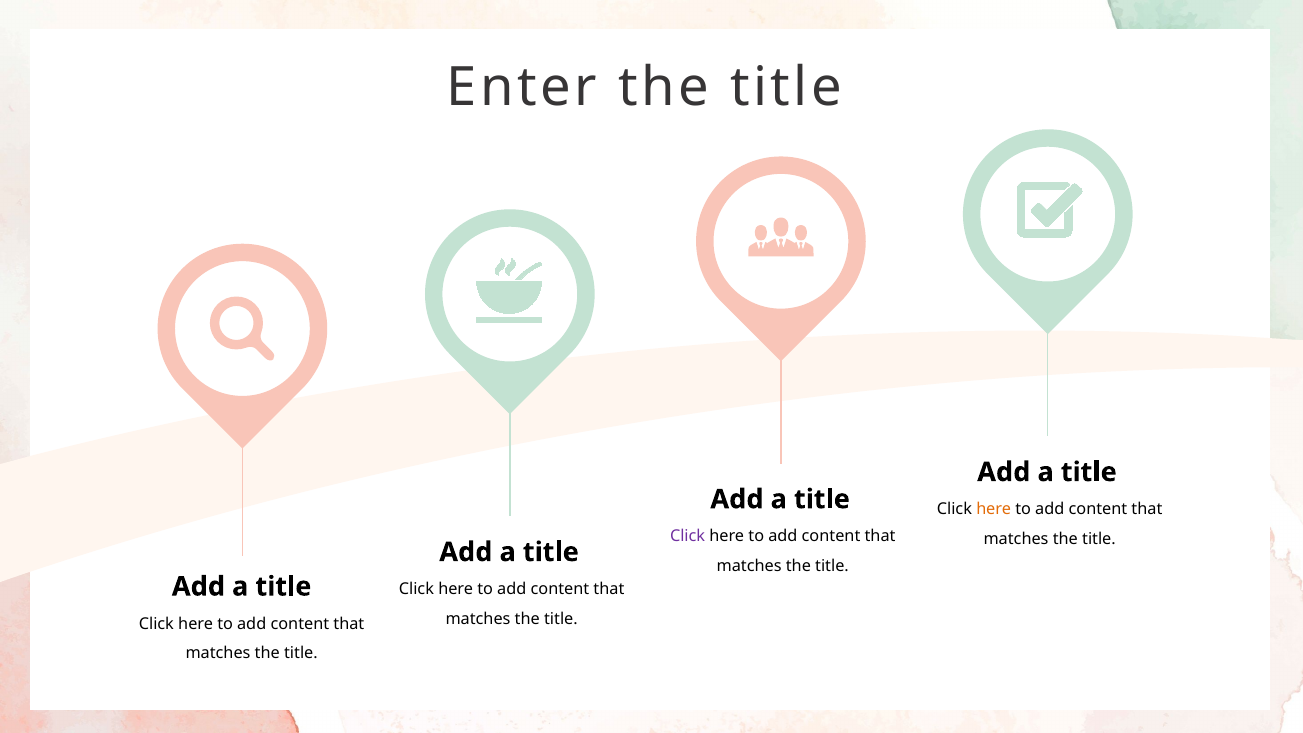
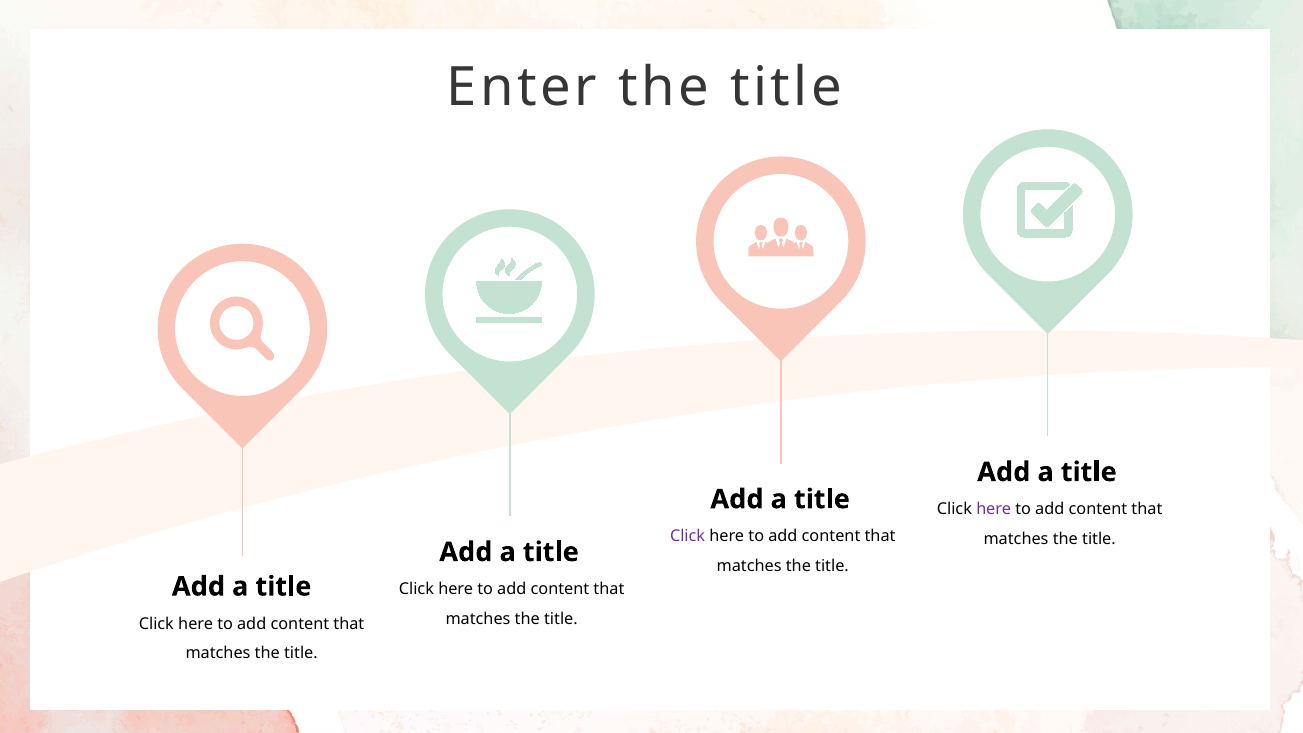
here colour: orange -> purple (994, 509)
